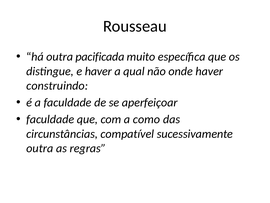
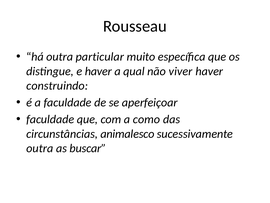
pacificada: pacificada -> particular (100, 57)
onde: onde -> viver (181, 71)
compatível: compatível -> animalesco (127, 134)
regras: regras -> buscar (88, 148)
